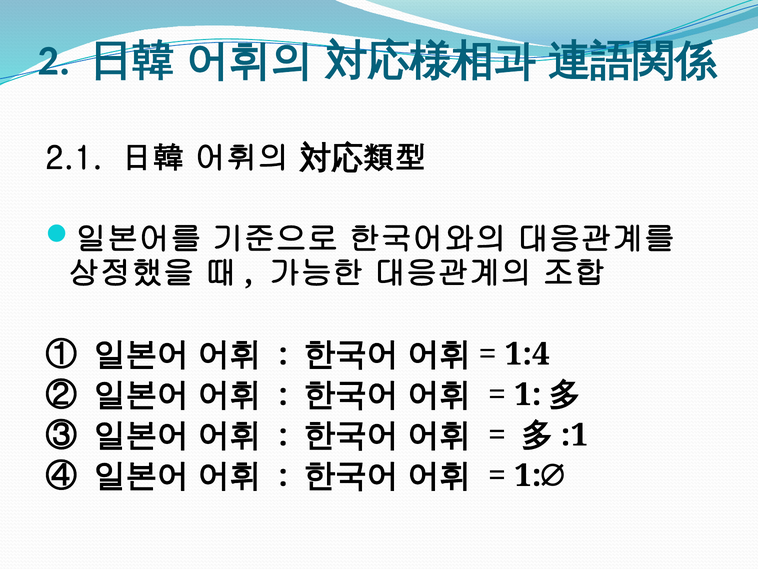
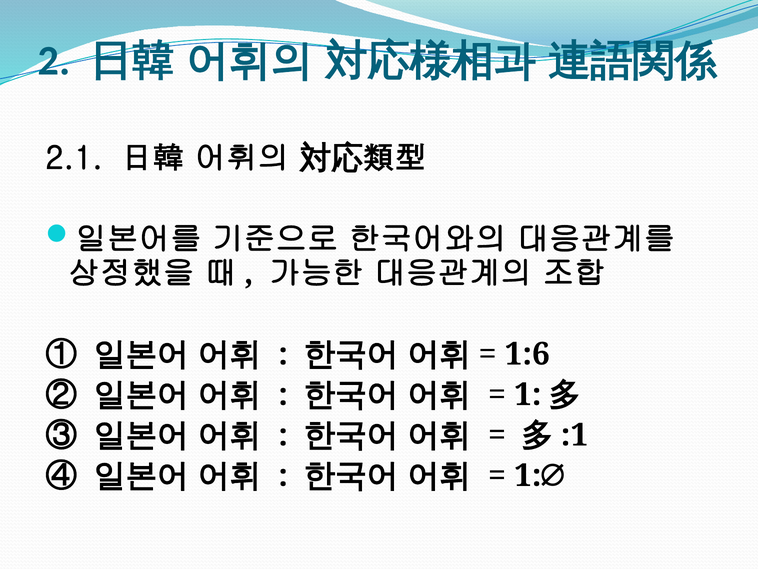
1:4: 1:4 -> 1:6 (527, 354)
